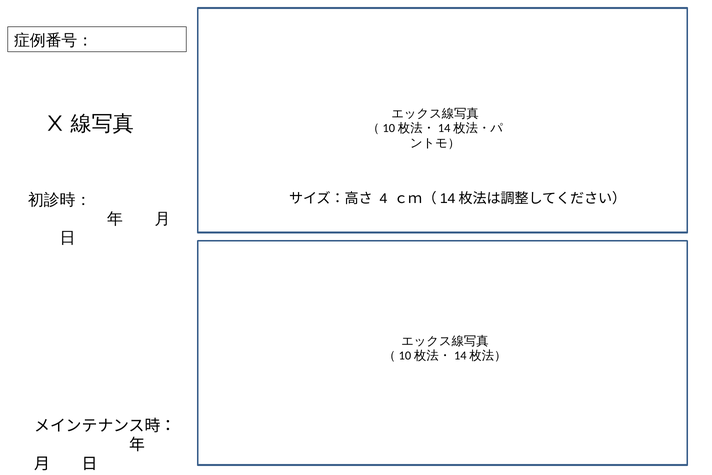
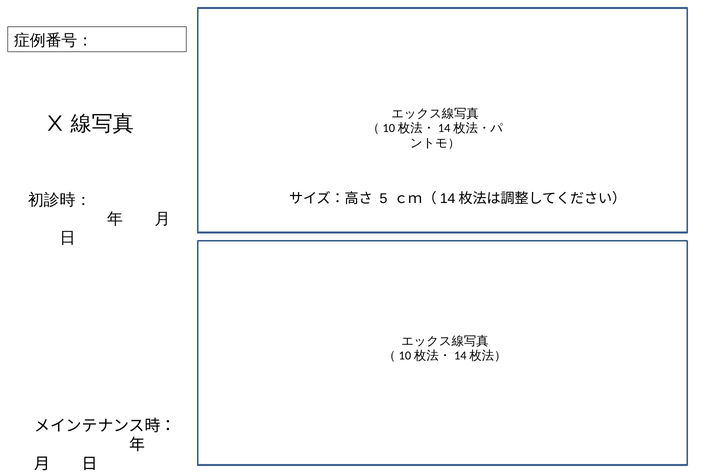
4: 4 -> 5 (383, 199)
